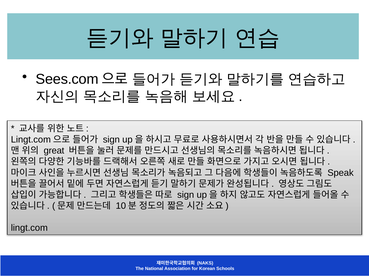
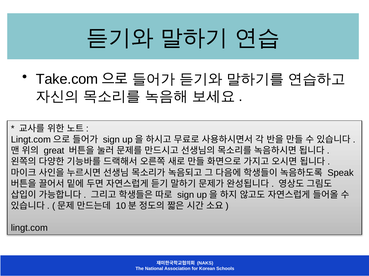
Sees.com: Sees.com -> Take.com (67, 79)
